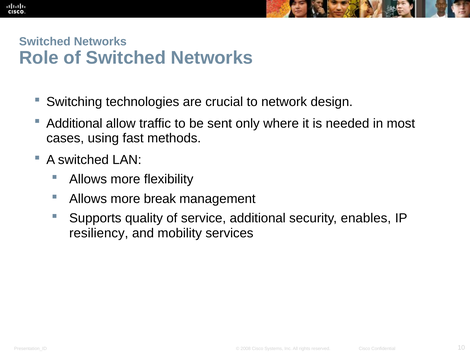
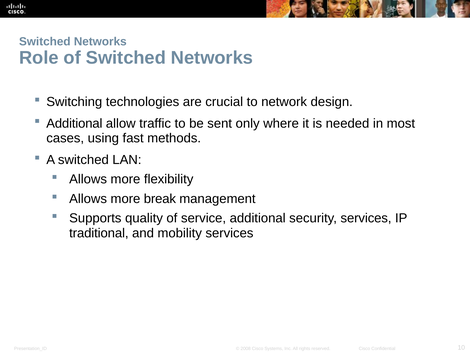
security enables: enables -> services (366, 218)
resiliency: resiliency -> traditional (99, 233)
